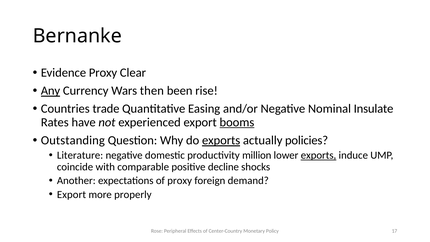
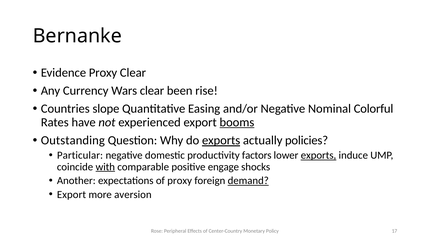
Any underline: present -> none (51, 91)
Wars then: then -> clear (152, 91)
trade: trade -> slope (106, 109)
Insulate: Insulate -> Colorful (374, 109)
Literature: Literature -> Particular (80, 155)
million: million -> factors (257, 155)
with underline: none -> present (105, 167)
decline: decline -> engage (223, 167)
demand underline: none -> present (248, 181)
properly: properly -> aversion (133, 194)
